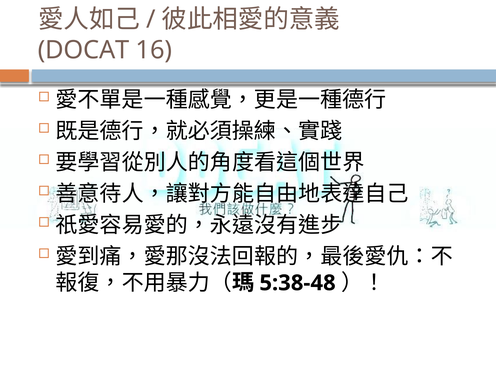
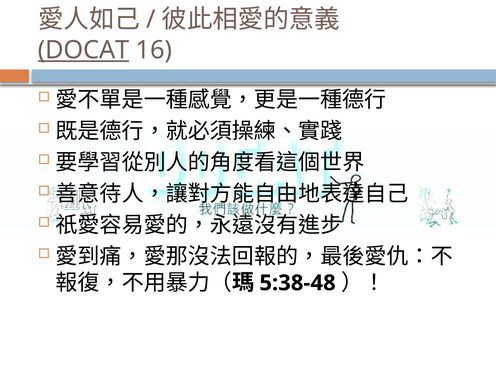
DOCAT underline: none -> present (84, 50)
